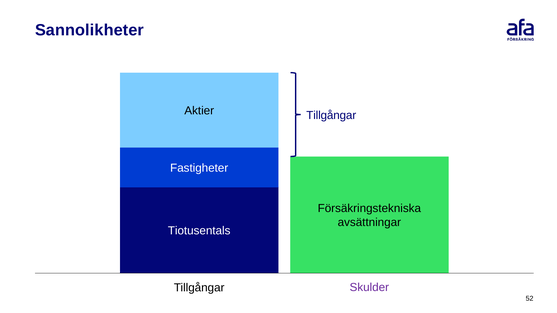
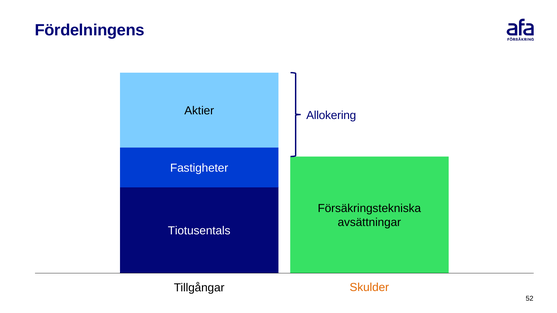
Sannolikheter: Sannolikheter -> Fördelningens (90, 30)
Tillgångar: Tillgångar -> Allokering (331, 115)
Skulder colour: purple -> orange (369, 288)
